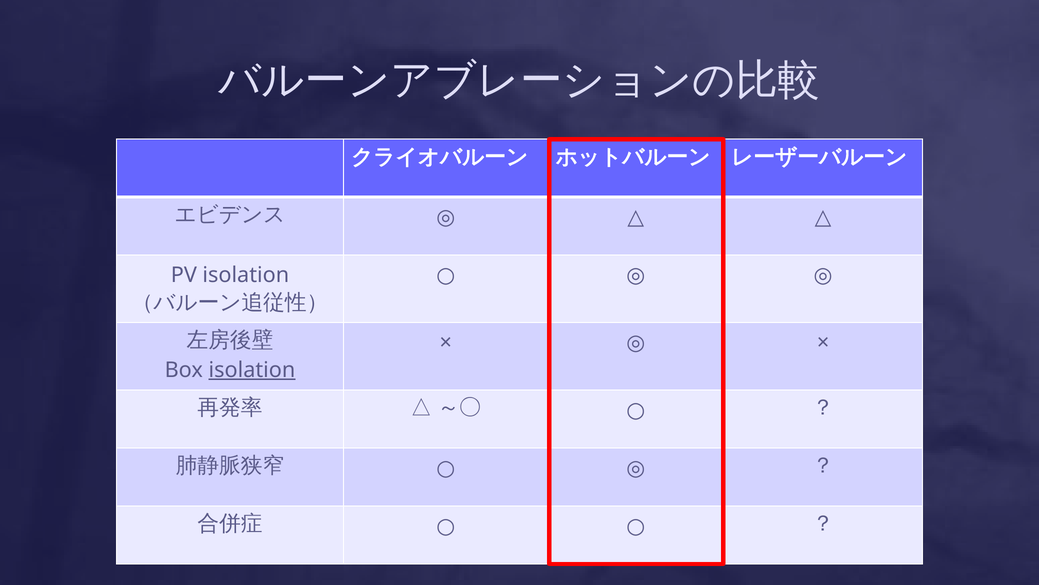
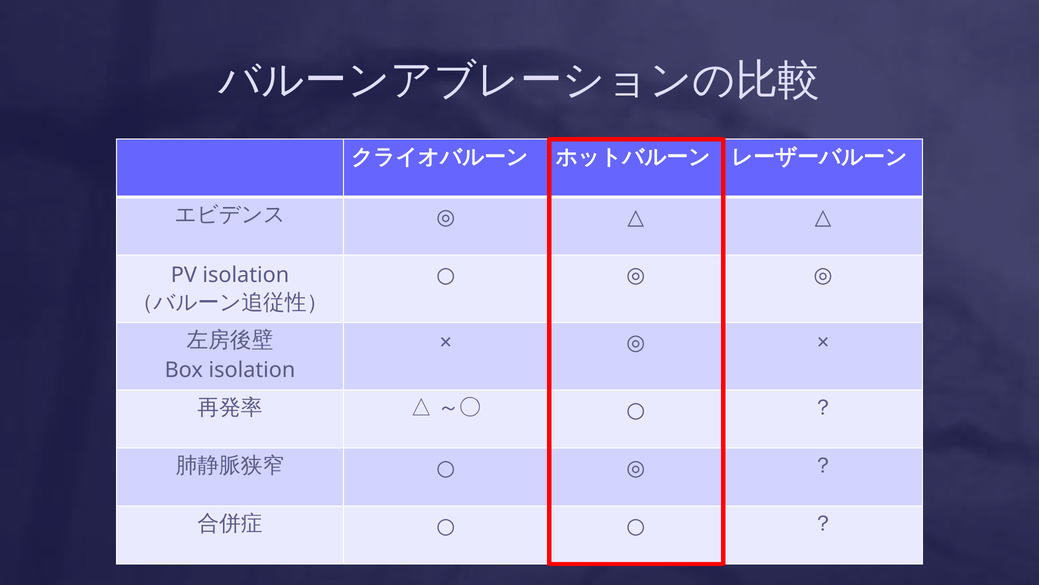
isolation underline: present -> none (252, 370)
